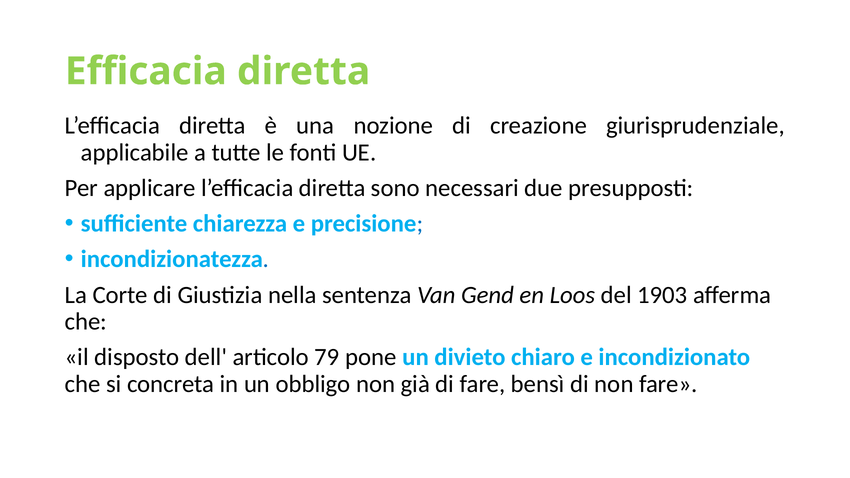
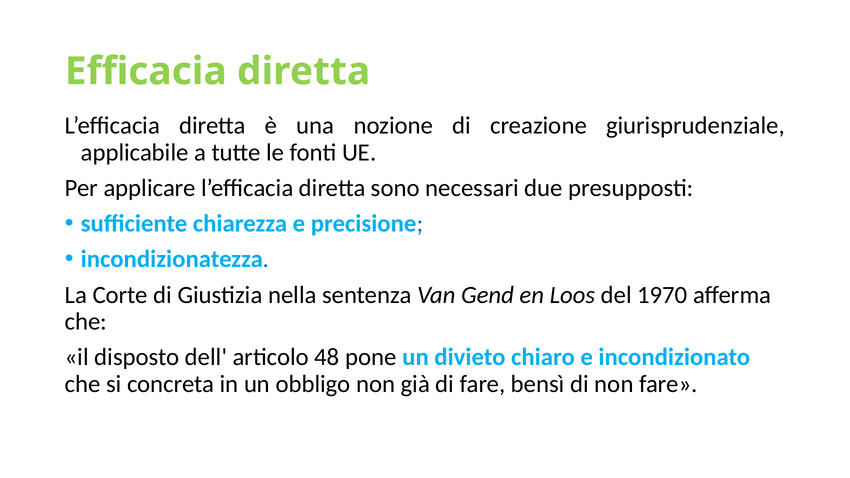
1903: 1903 -> 1970 (662, 295)
79: 79 -> 48 (327, 357)
